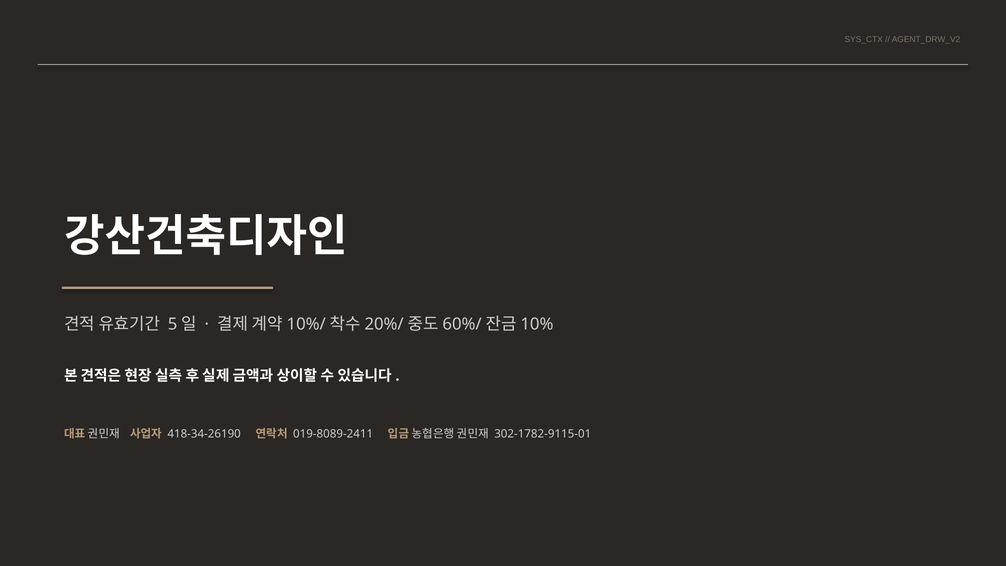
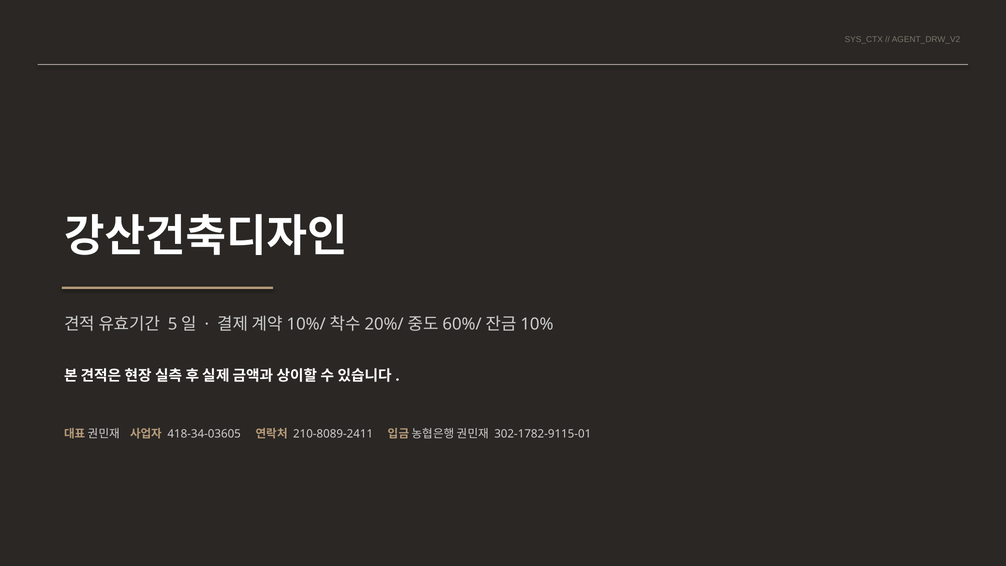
418-34-26190: 418-34-26190 -> 418-34-03605 (204, 434)
019-8089-2411: 019-8089-2411 -> 210-8089-2411 (333, 434)
